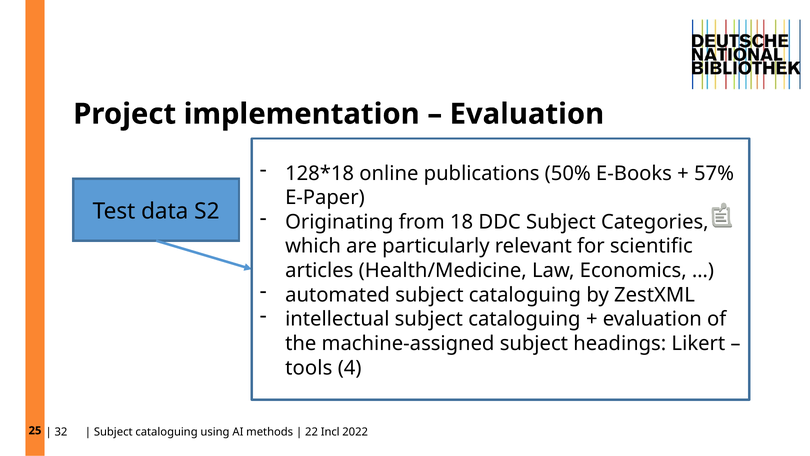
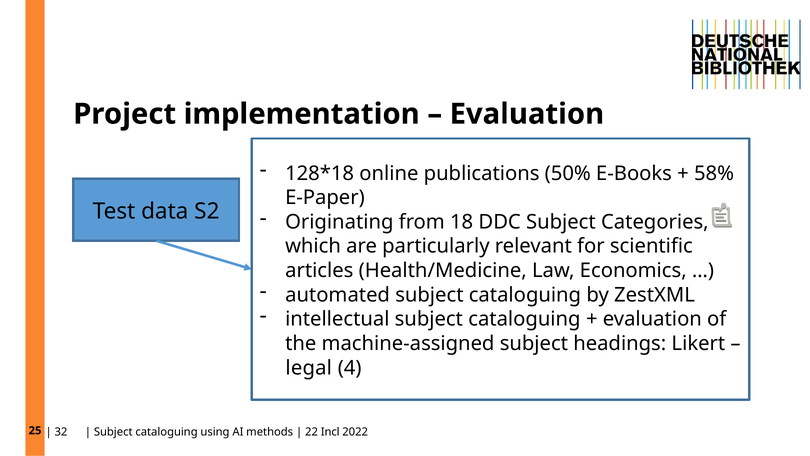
57%: 57% -> 58% (714, 173)
tools: tools -> legal (309, 368)
